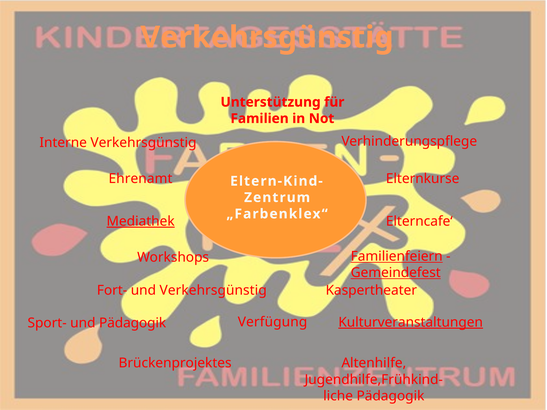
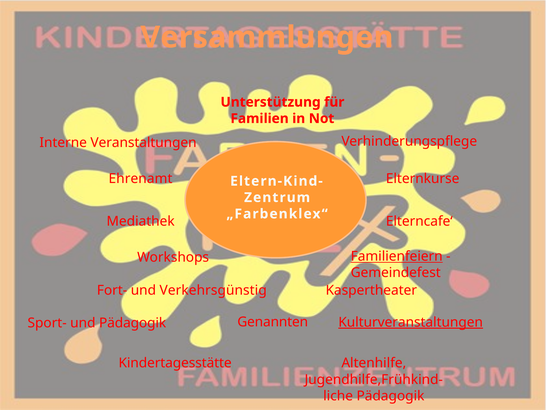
Verkehrsgünstig: Verkehrsgünstig -> Versammlungen (267, 37)
Interne Verkehrsgünstig: Verkehrsgünstig -> Veranstaltungen (144, 143)
Mediathek underline: present -> none (141, 221)
Gemeindefest underline: present -> none (396, 273)
Verfügung: Verfügung -> Genannten (273, 322)
Brückenprojektes: Brückenprojektes -> Kindertagesstätte (175, 363)
